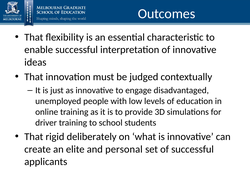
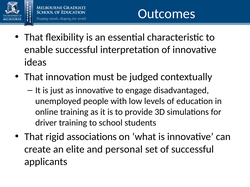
deliberately: deliberately -> associations (92, 137)
